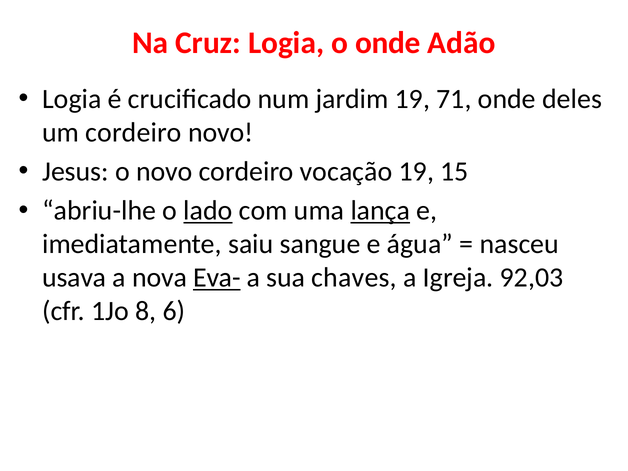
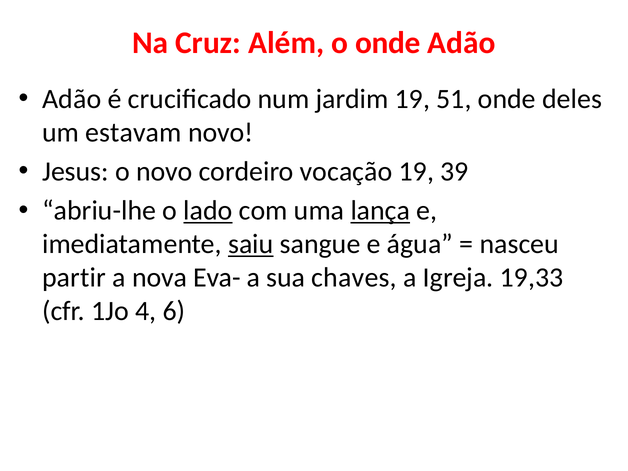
Cruz Logia: Logia -> Além (286, 43)
Logia: Logia -> Adão (72, 99)
71: 71 -> 51 (454, 99)
um cordeiro: cordeiro -> estavam (134, 133)
15: 15 -> 39 (454, 172)
saiu underline: none -> present (251, 244)
usava: usava -> partir (74, 278)
Eva- underline: present -> none (217, 278)
92,03: 92,03 -> 19,33 (532, 278)
8: 8 -> 4 (146, 311)
